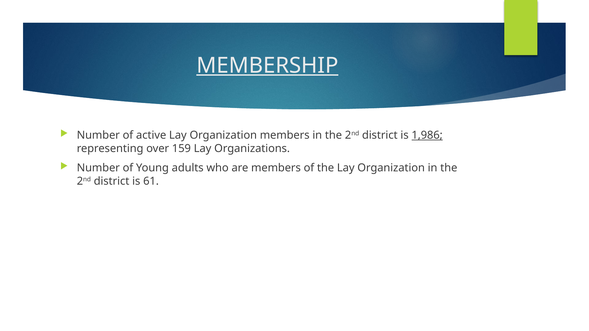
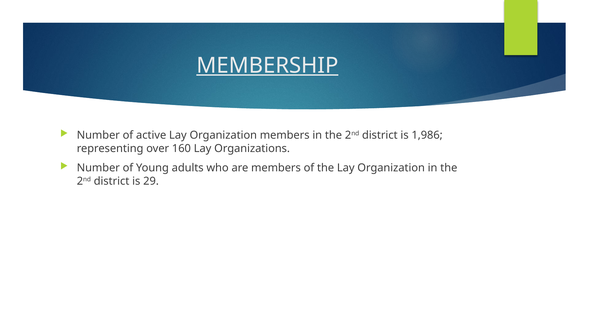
1,986 underline: present -> none (427, 135)
159: 159 -> 160 (181, 149)
61: 61 -> 29 (151, 181)
